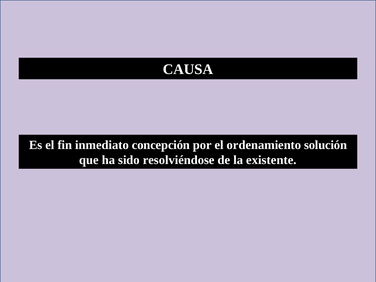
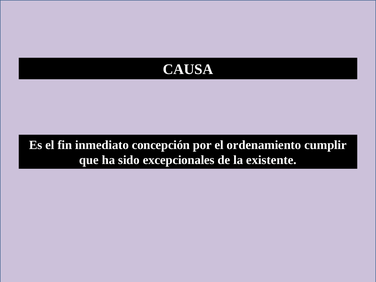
solución: solución -> cumplir (326, 145)
resolviéndose: resolviéndose -> excepcionales (179, 160)
